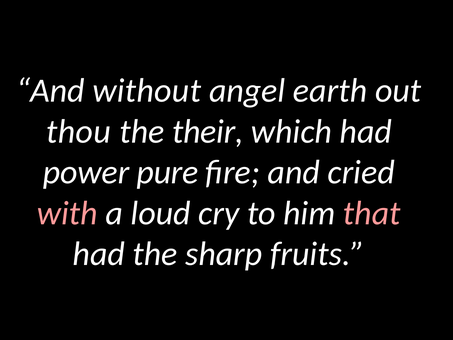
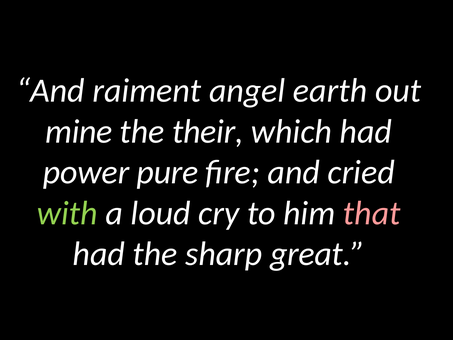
without: without -> raiment (147, 91)
thou: thou -> mine (79, 131)
with colour: pink -> light green (67, 213)
fruits: fruits -> great (318, 254)
